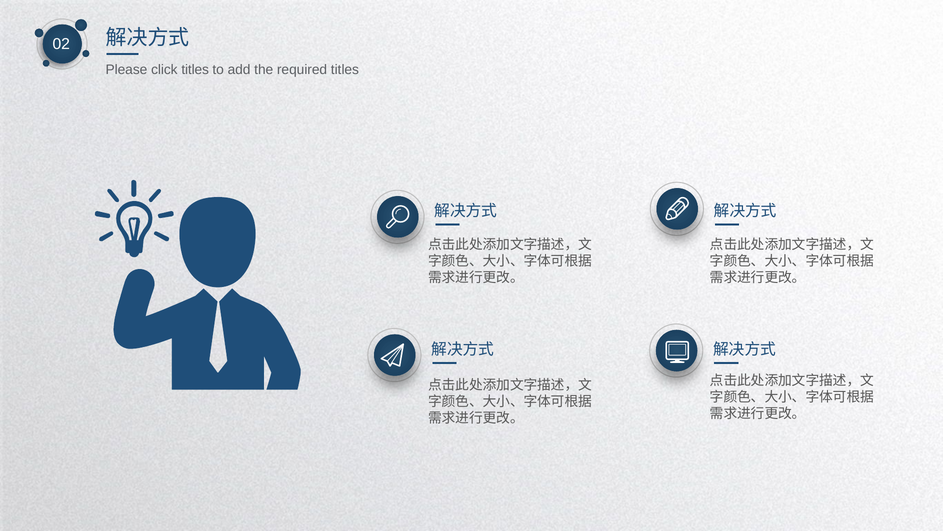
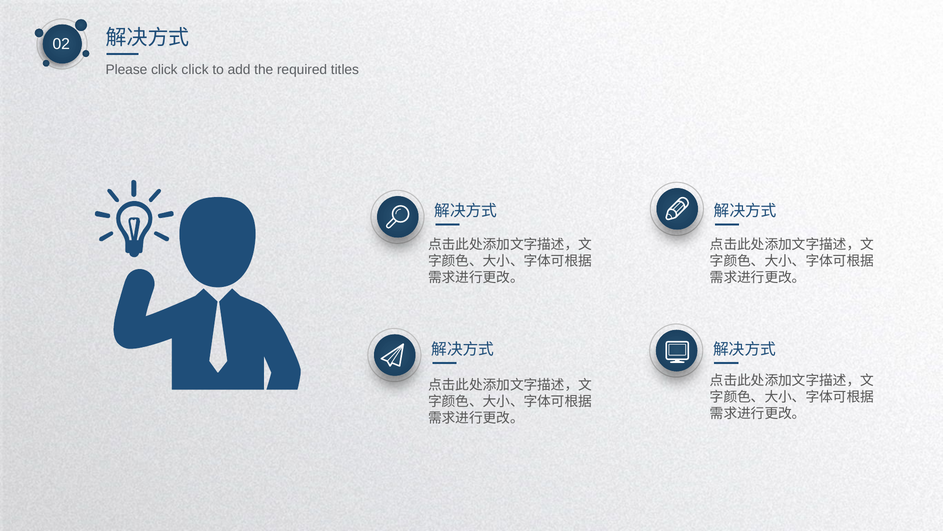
click titles: titles -> click (195, 70)
